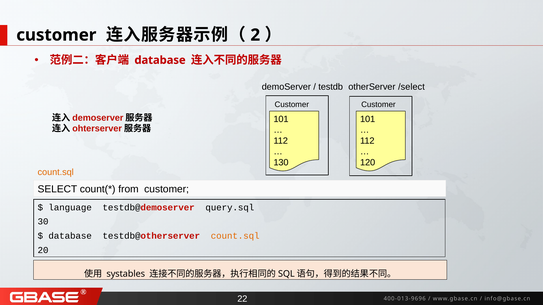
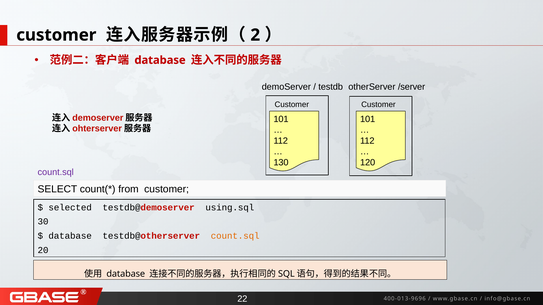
/select: /select -> /server (412, 87)
count.sql colour: orange -> purple (56, 172)
language: language -> selected (70, 208)
query.sql: query.sql -> using.sql (230, 208)
systables: systables -> database (126, 274)
